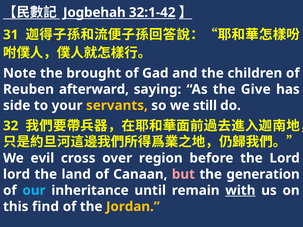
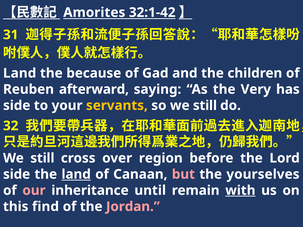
Jogbehah: Jogbehah -> Amorites (94, 12)
Note: Note -> Land (20, 73)
brought: brought -> because (94, 73)
Give: Give -> Very (256, 89)
evil: evil -> still (42, 158)
lord: lord -> side (17, 174)
land underline: none -> present (76, 174)
generation: generation -> yourselves (263, 174)
our colour: light blue -> pink (34, 191)
Jordan colour: yellow -> pink (133, 207)
